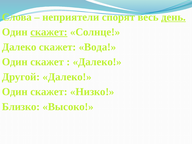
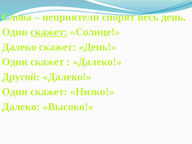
день underline: present -> none (174, 17)
скажет Вода: Вода -> День (98, 47)
Близко: Близко -> Далеко (21, 107)
